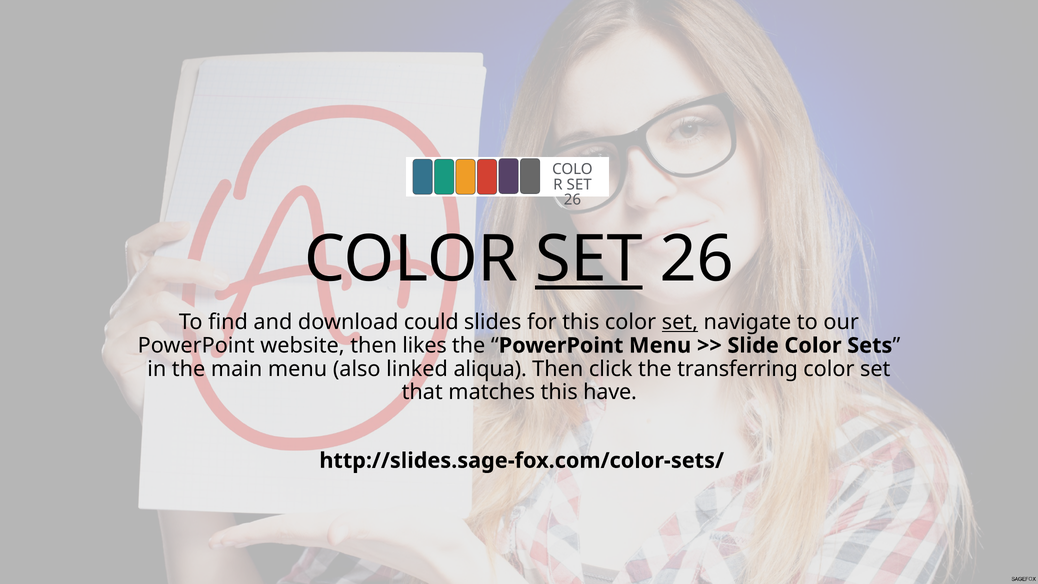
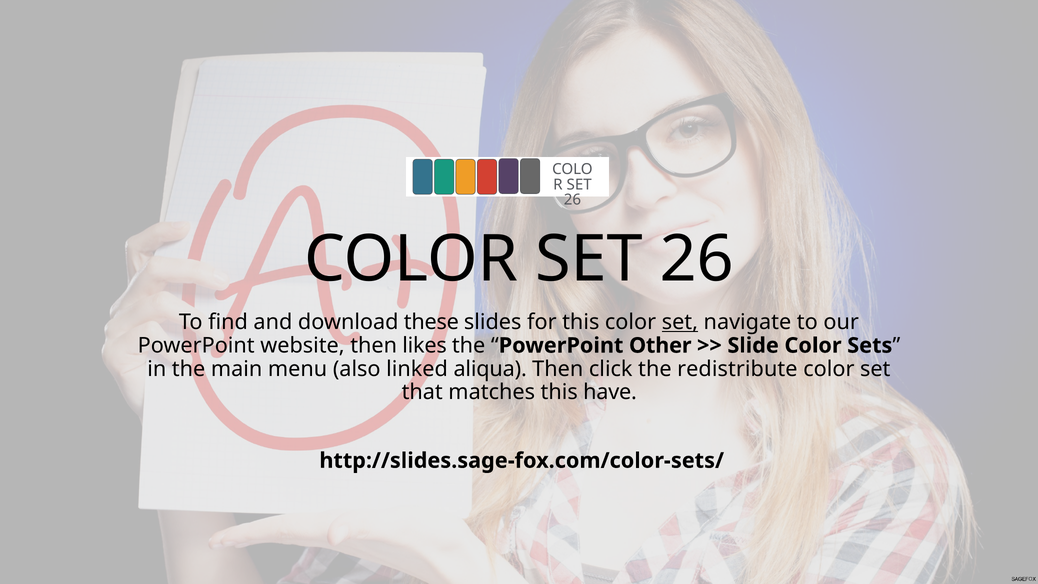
SET underline: present -> none (589, 259)
could: could -> these (431, 322)
PowerPoint Menu: Menu -> Other (660, 345)
transferring: transferring -> redistribute (737, 369)
